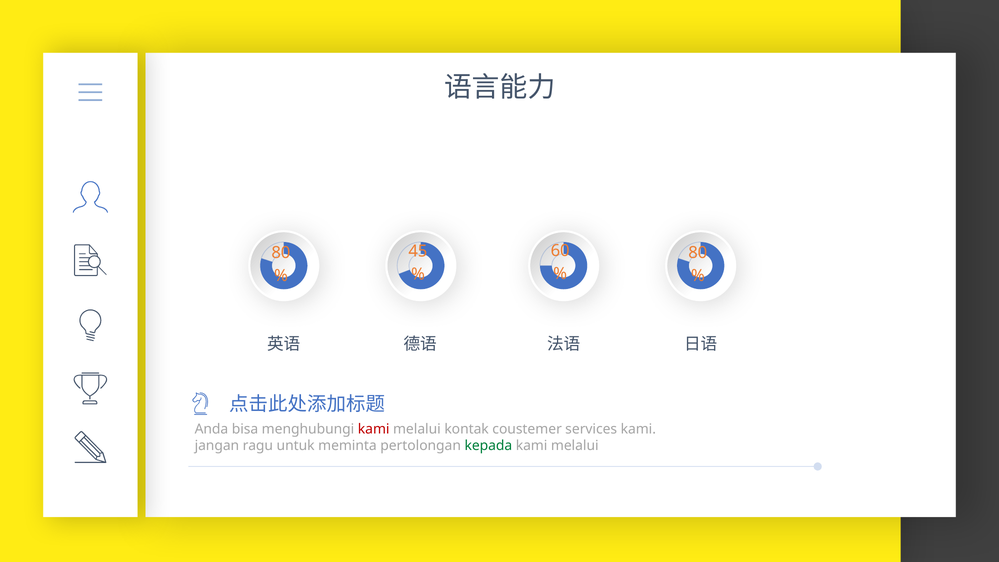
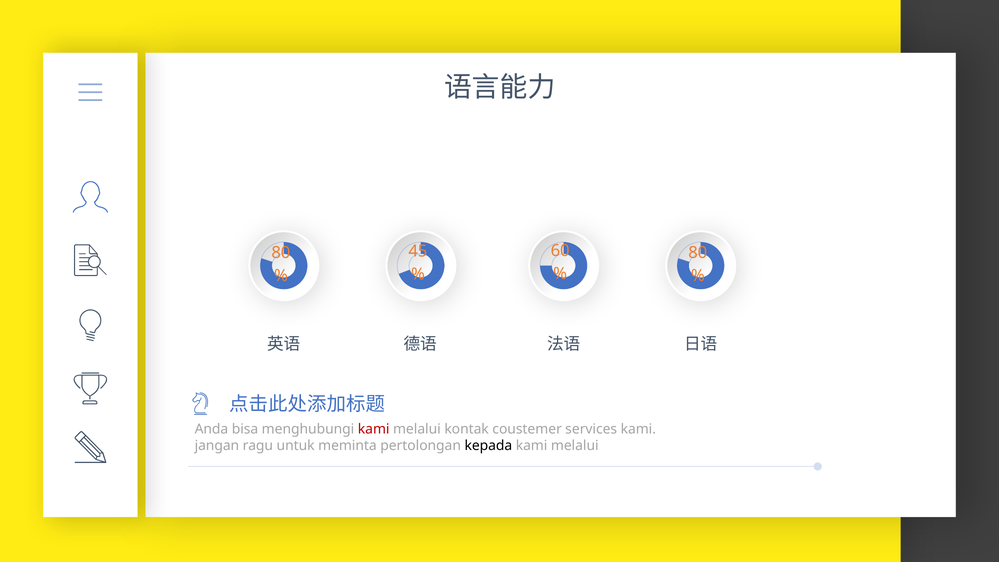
kepada colour: green -> black (488, 446)
